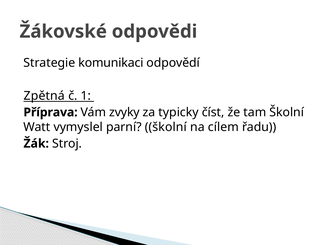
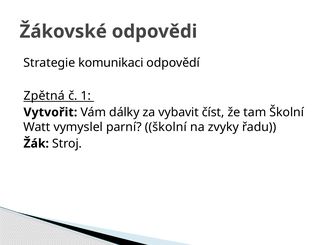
Příprava: Příprava -> Vytvořit (50, 112)
zvyky: zvyky -> dálky (124, 112)
typicky: typicky -> vybavit (179, 112)
cílem: cílem -> zvyky (223, 127)
